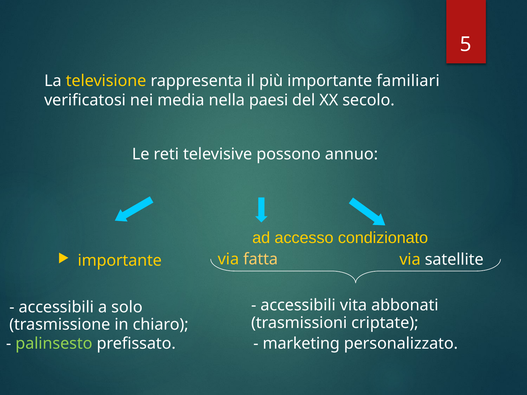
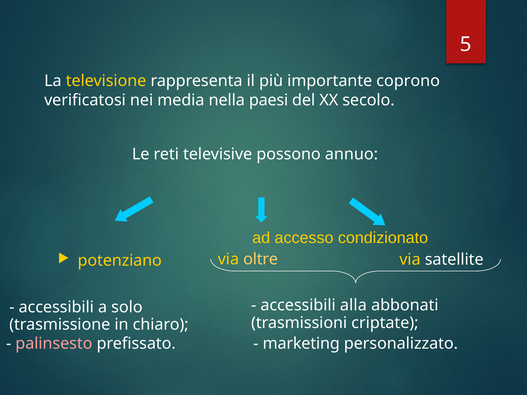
familiari: familiari -> coprono (408, 81)
importante: importante -> potenziano (120, 261)
fatta: fatta -> oltre (261, 259)
vita: vita -> alla (353, 306)
palinsesto colour: light green -> pink (54, 344)
